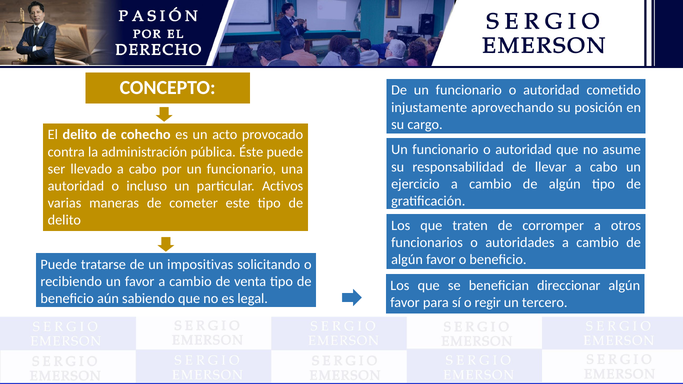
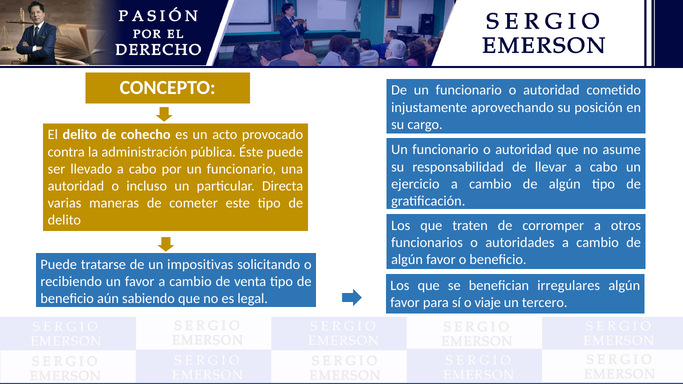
Activos: Activos -> Directa (283, 186)
direccionar: direccionar -> irregulares (569, 286)
regir: regir -> viaje (488, 303)
